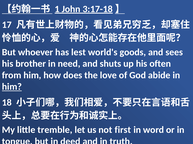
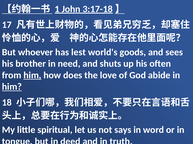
him underline: none -> present (32, 76)
tremble: tremble -> spiritual (55, 130)
first: first -> says (123, 130)
